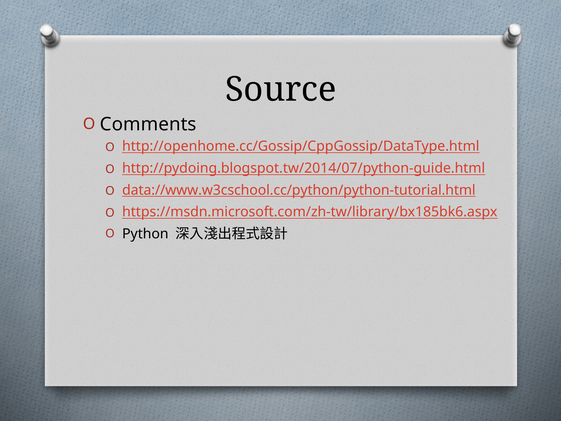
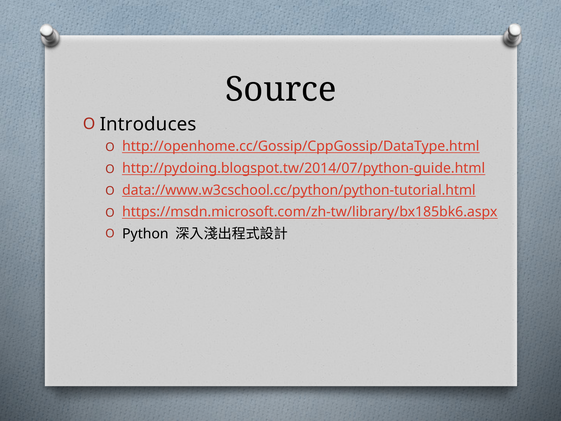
Comments: Comments -> Introduces (148, 124)
